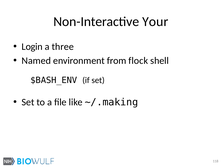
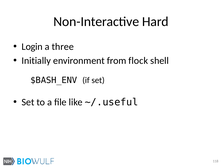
Your: Your -> Hard (155, 21)
Named: Named -> Initially (36, 60)
~/.making: ~/.making -> ~/.useful (111, 102)
